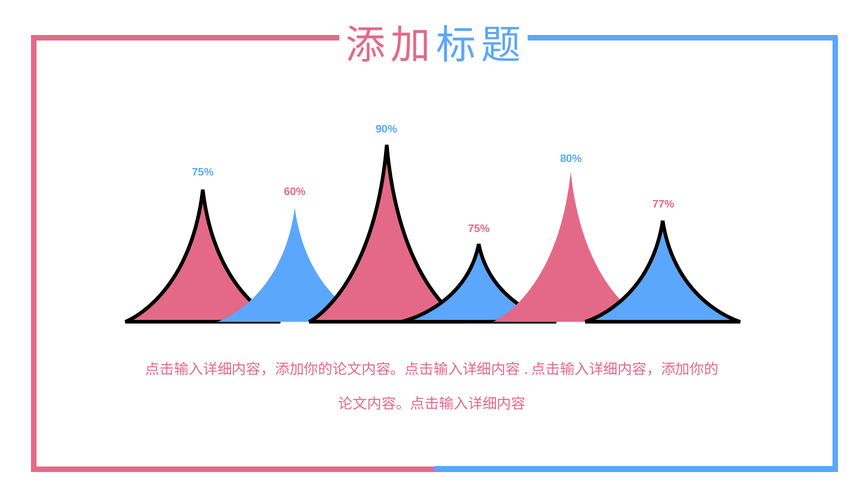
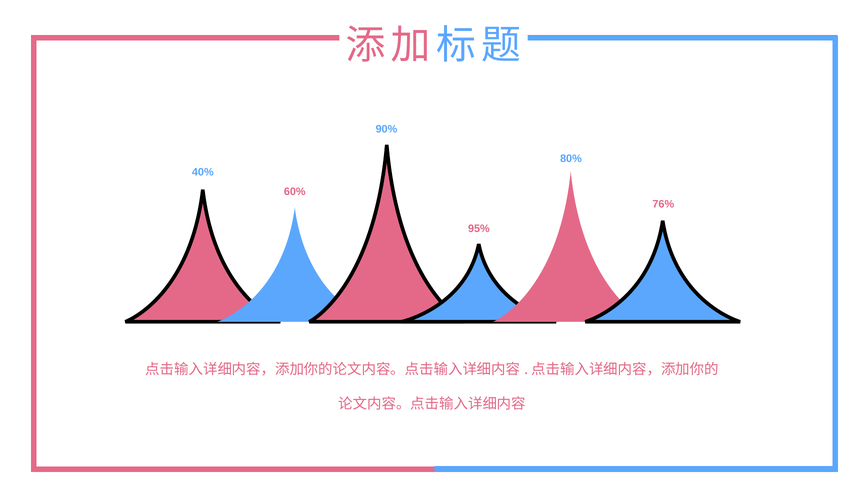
75%: 75% -> 40% (203, 172)
77%: 77% -> 76% (663, 204)
75%: 75% -> 95% (479, 229)
